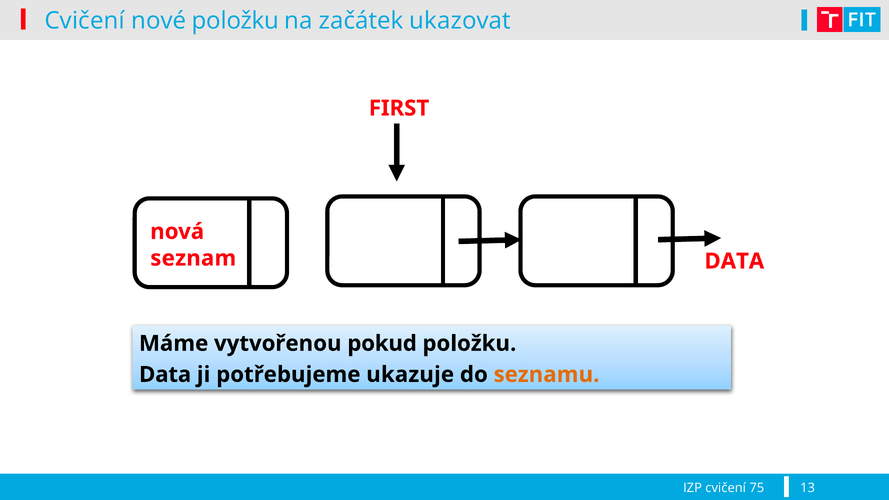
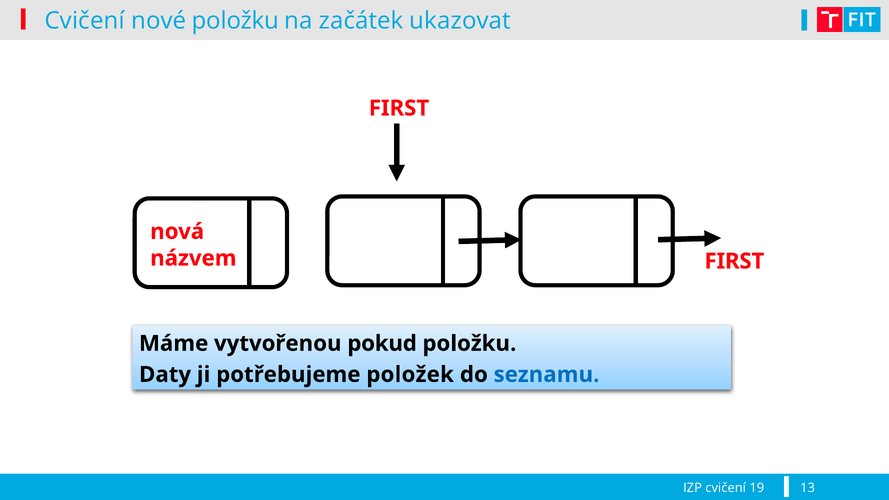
seznam: seznam -> názvem (193, 258)
DATA: DATA -> FIRST (734, 261)
Data: Data -> Daty (165, 375)
ukazuje: ukazuje -> položek (410, 375)
seznamu colour: orange -> blue (547, 375)
75: 75 -> 19 (757, 488)
